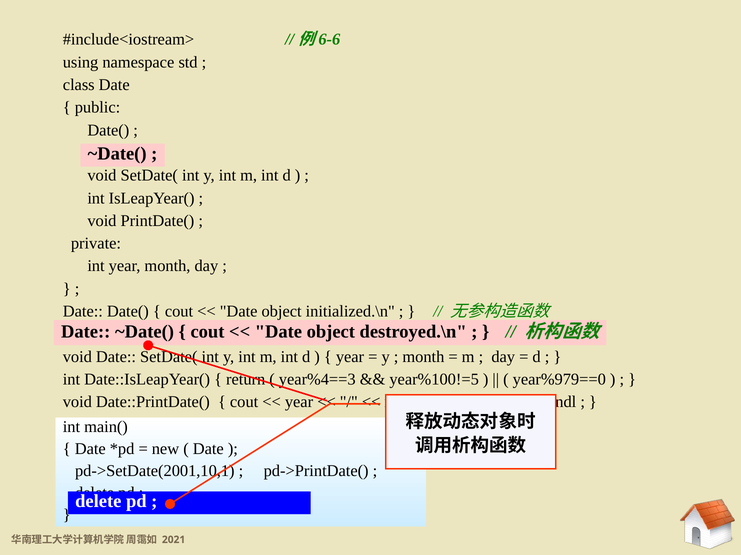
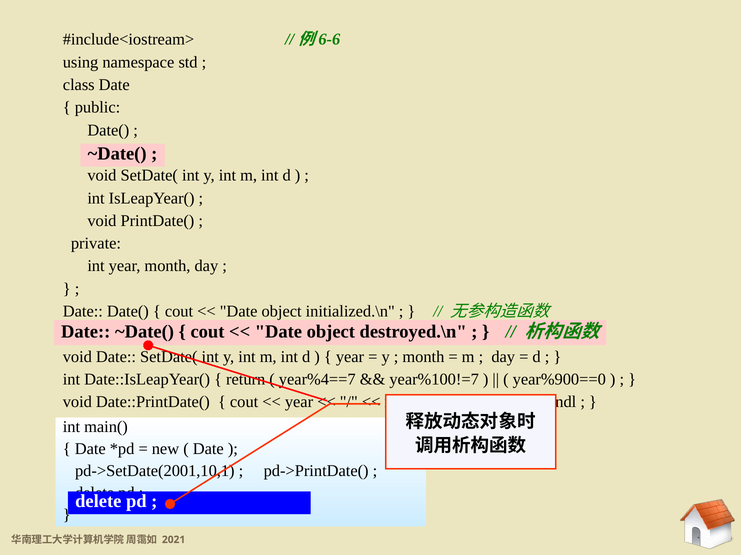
year%4==3: year%4==3 -> year%4==7 (317, 380)
year%100!=5: year%100!=5 -> year%100!=7 (434, 380)
year%979==0: year%979==0 -> year%900==0 (559, 380)
